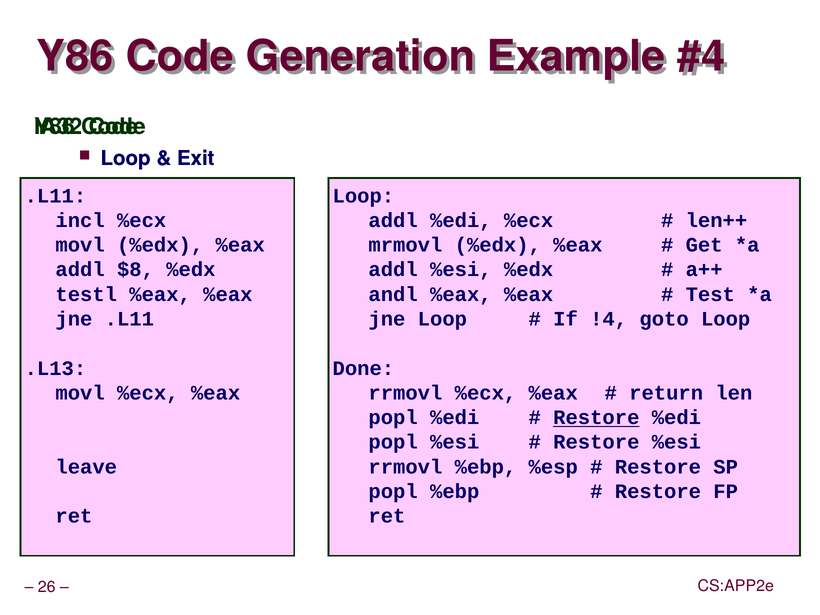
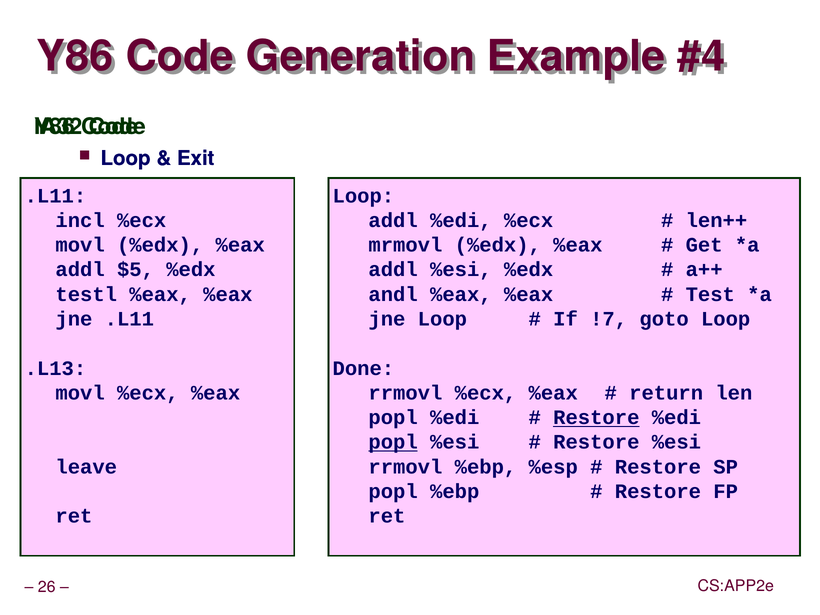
$8: $8 -> $5 (136, 270)
!4: !4 -> !7 (609, 319)
popl underline: none -> present (393, 442)
